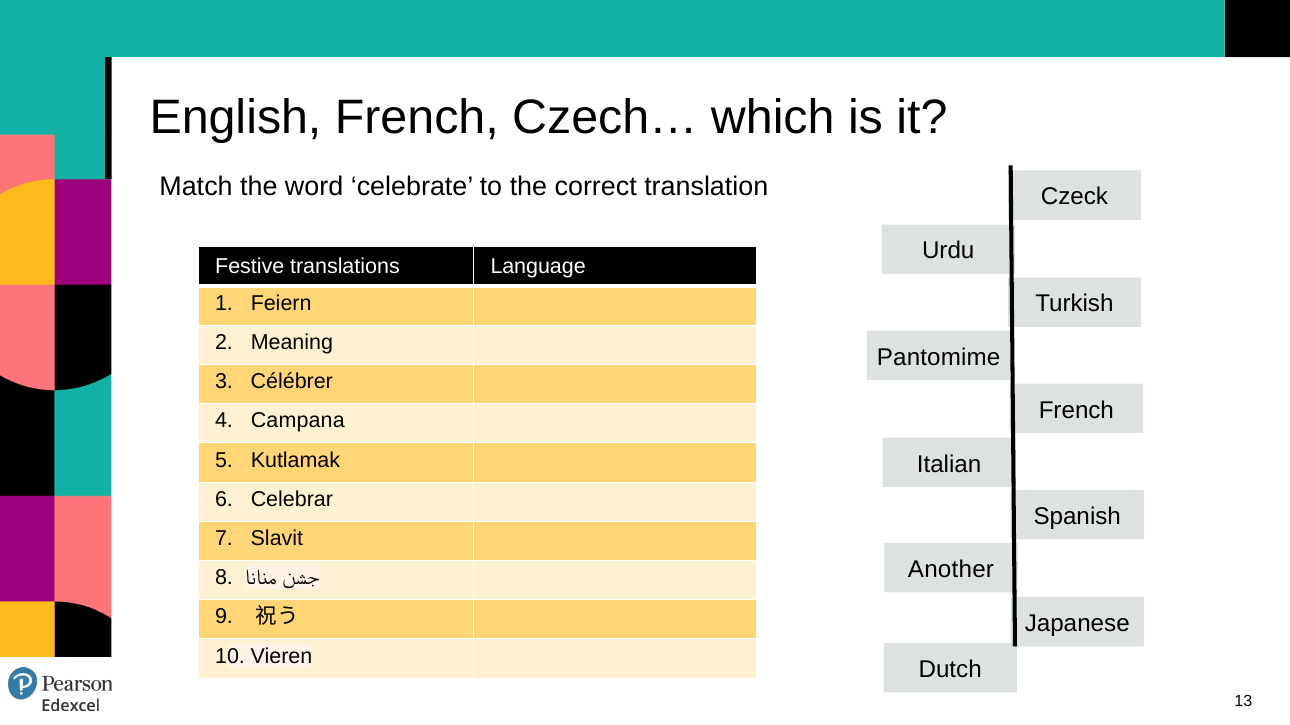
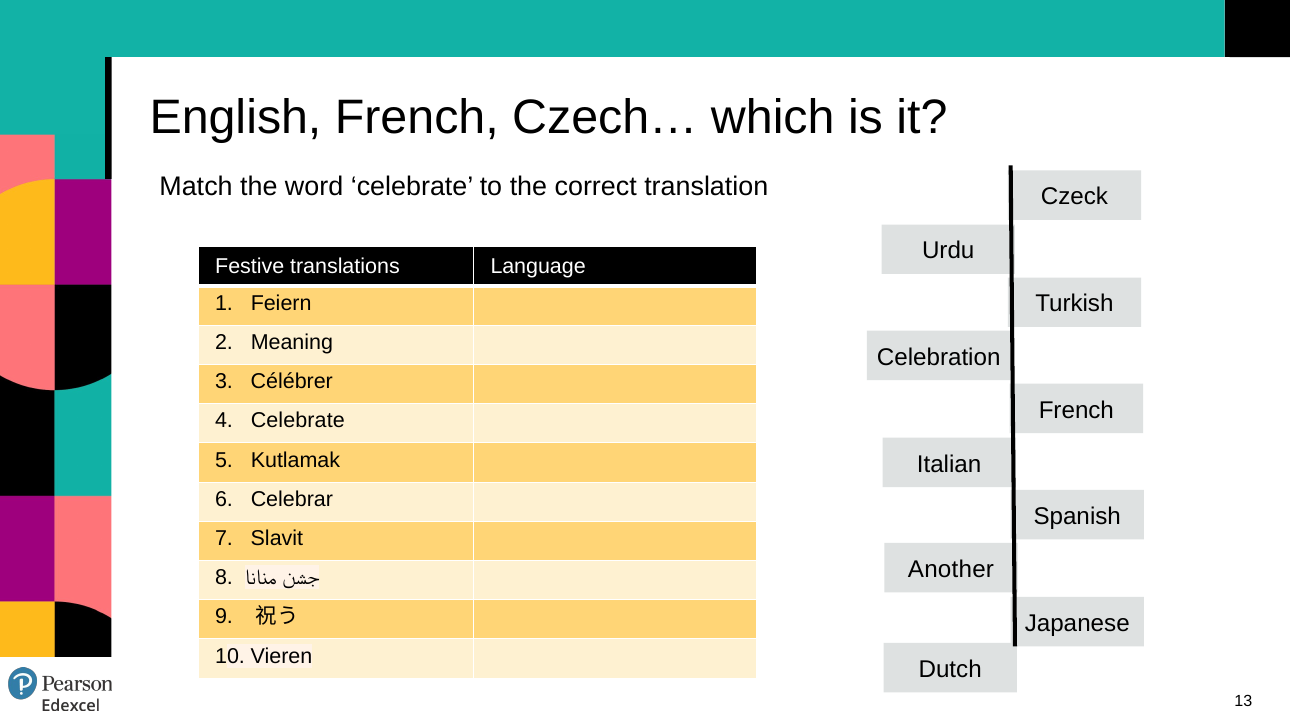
Pantomime: Pantomime -> Celebration (939, 357)
4 Campana: Campana -> Celebrate (298, 421)
